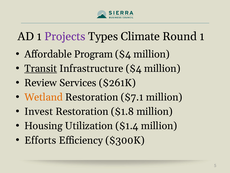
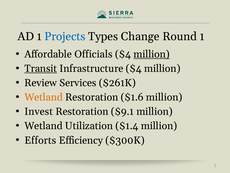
Projects colour: purple -> blue (65, 36)
Climate: Climate -> Change (140, 36)
Program: Program -> Officials (93, 54)
million underline: none -> present (152, 54)
$7.1: $7.1 -> $1.6 (132, 97)
$1.8: $1.8 -> $9.1 (122, 111)
Housing: Housing -> Wetland (43, 126)
